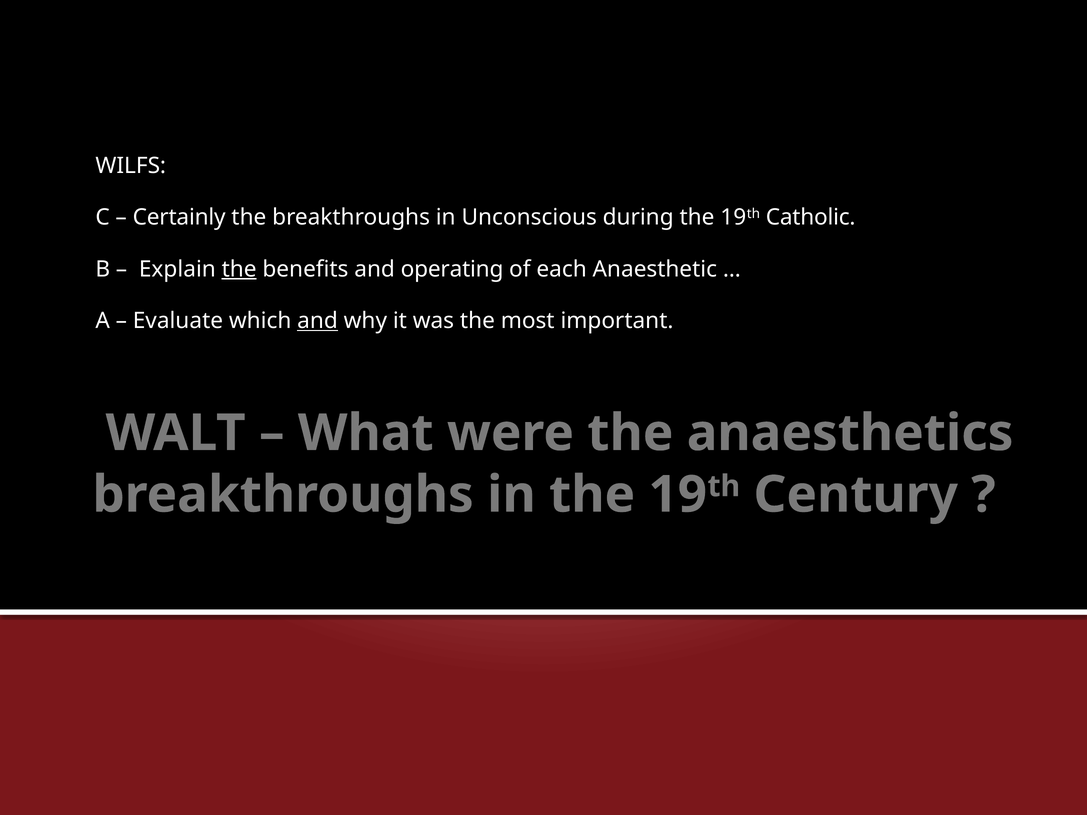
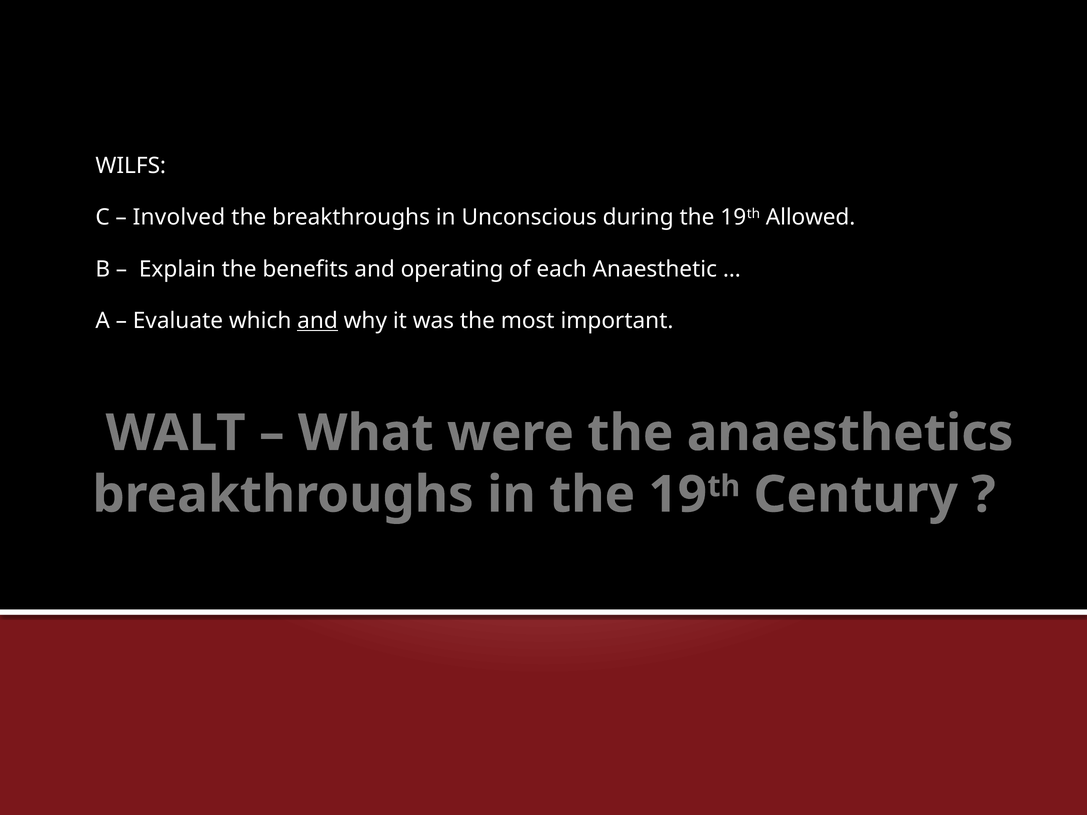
Certainly: Certainly -> Involved (179, 218)
Catholic: Catholic -> Allowed (811, 218)
the underline: present -> none (239, 269)
